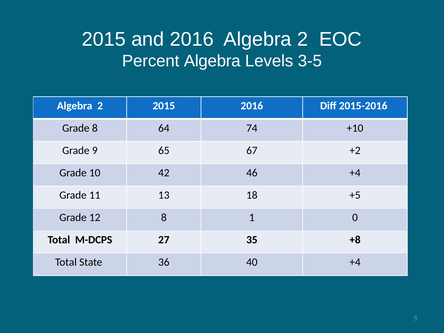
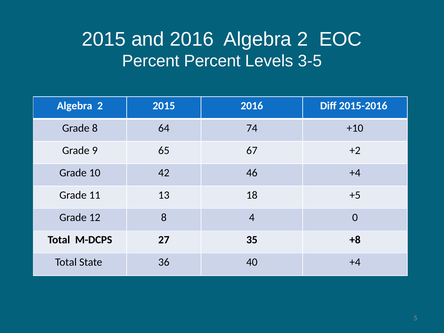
Percent Algebra: Algebra -> Percent (212, 61)
1: 1 -> 4 (252, 218)
